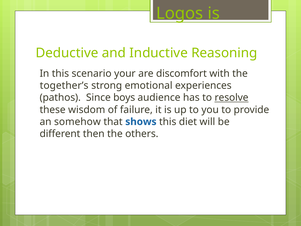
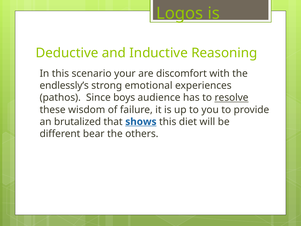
together’s: together’s -> endlessly’s (64, 85)
somehow: somehow -> brutalized (78, 122)
shows underline: none -> present (141, 122)
then: then -> bear (94, 134)
